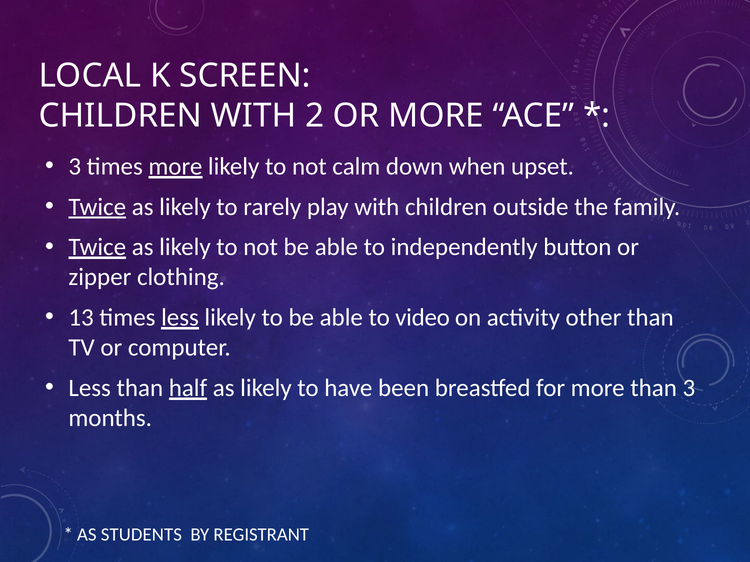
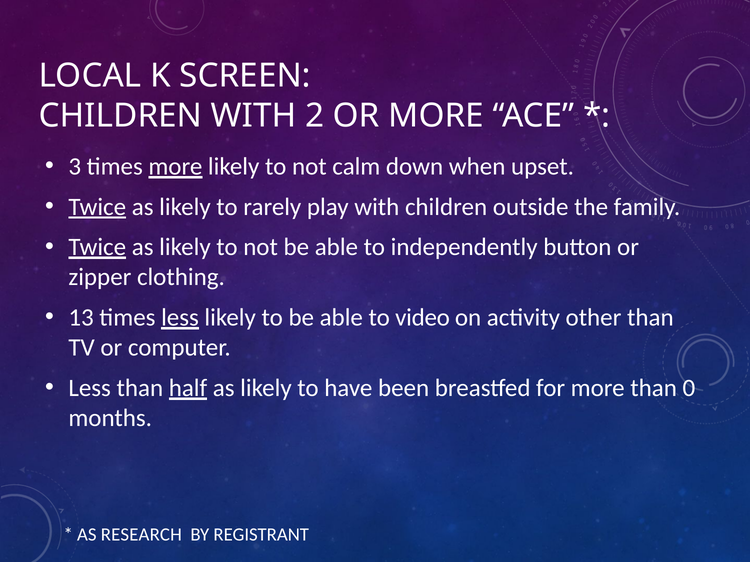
than 3: 3 -> 0 (689, 388)
STUDENTS: STUDENTS -> RESEARCH (141, 535)
